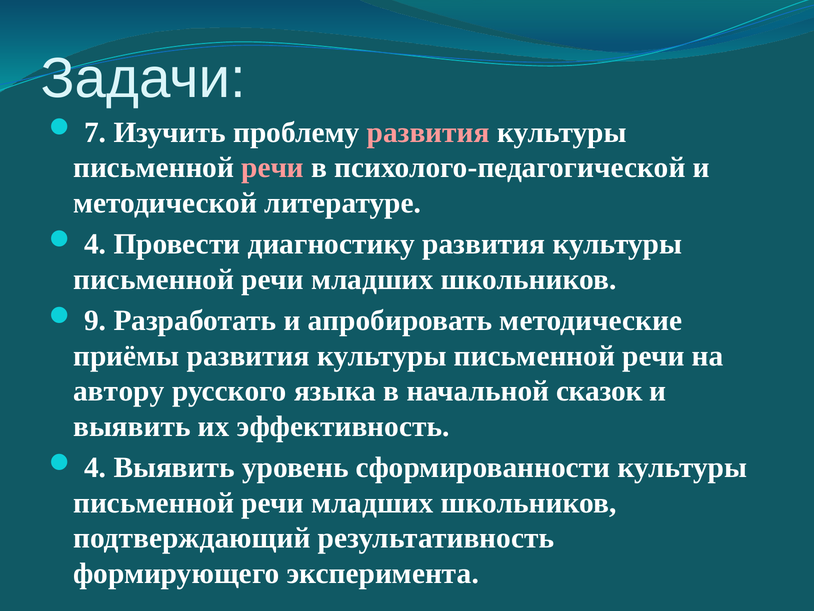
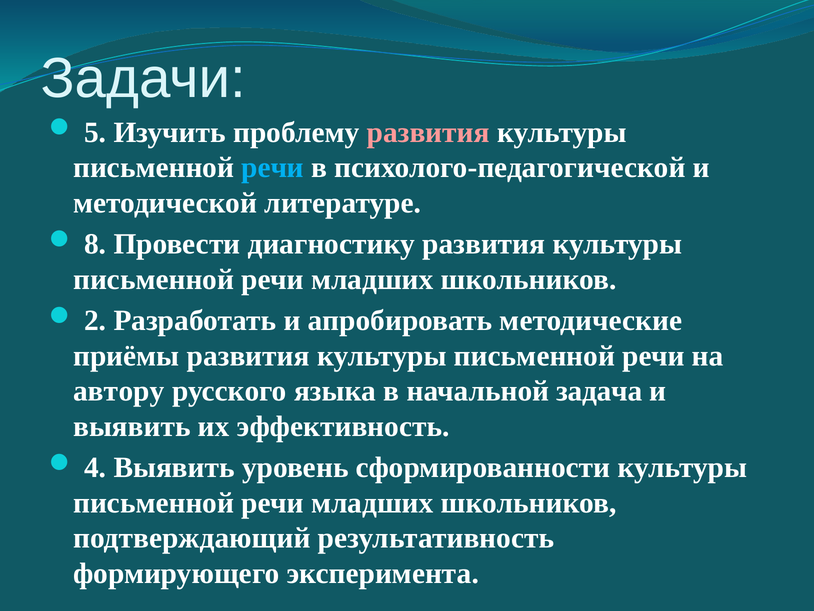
7: 7 -> 5 (95, 132)
речи colour: pink -> light blue (273, 168)
4: 4 -> 8 (95, 244)
9: 9 -> 2 (95, 320)
сказок: сказок -> задача (599, 391)
